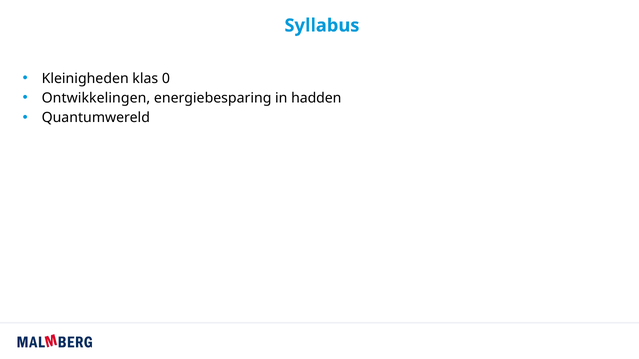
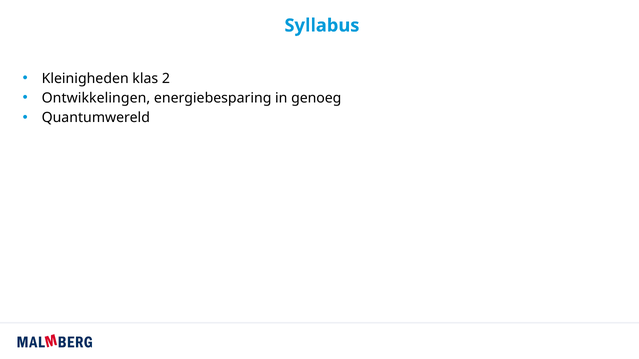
0: 0 -> 2 (166, 78)
hadden: hadden -> genoeg (316, 98)
